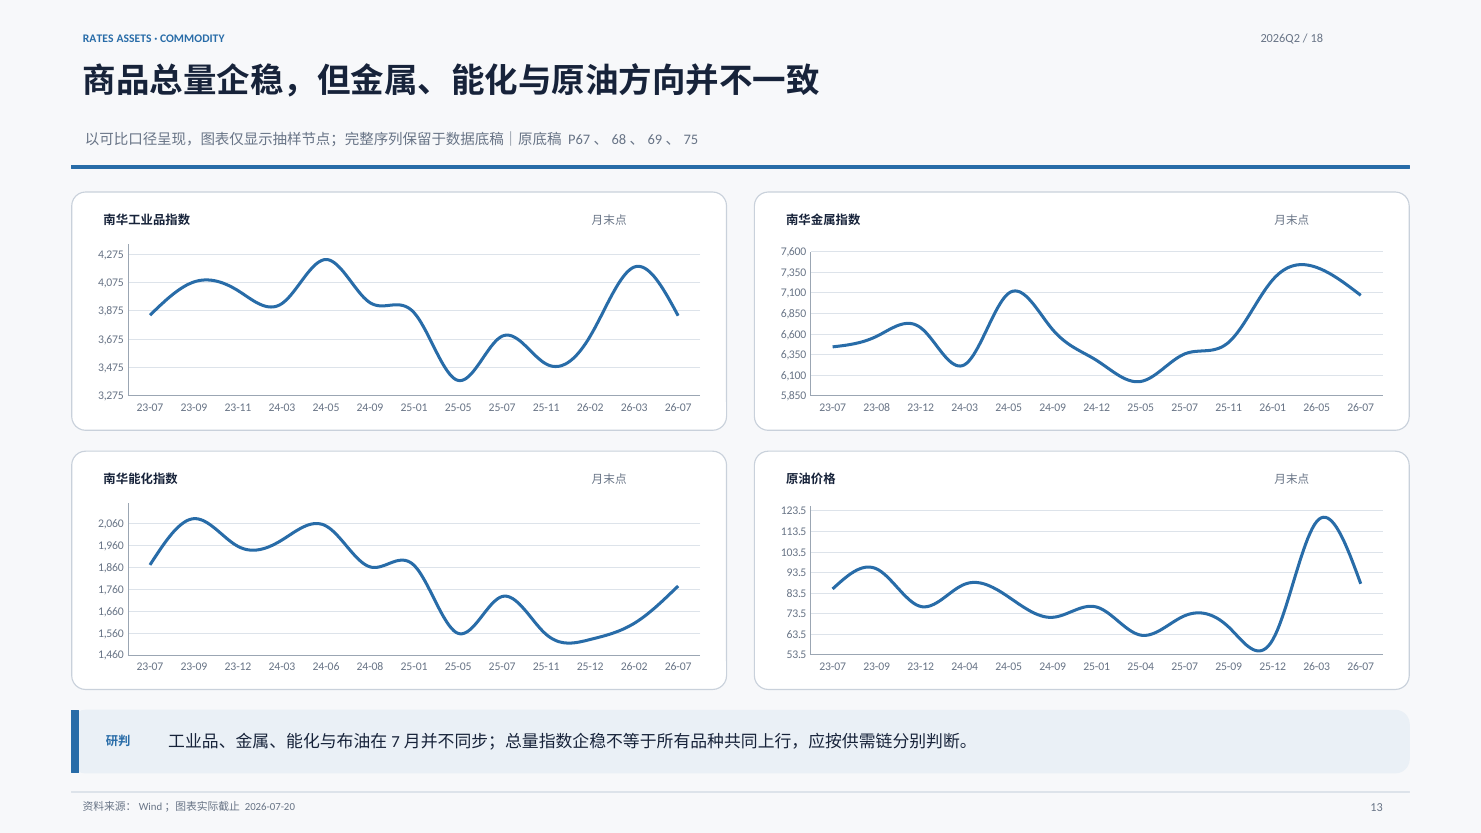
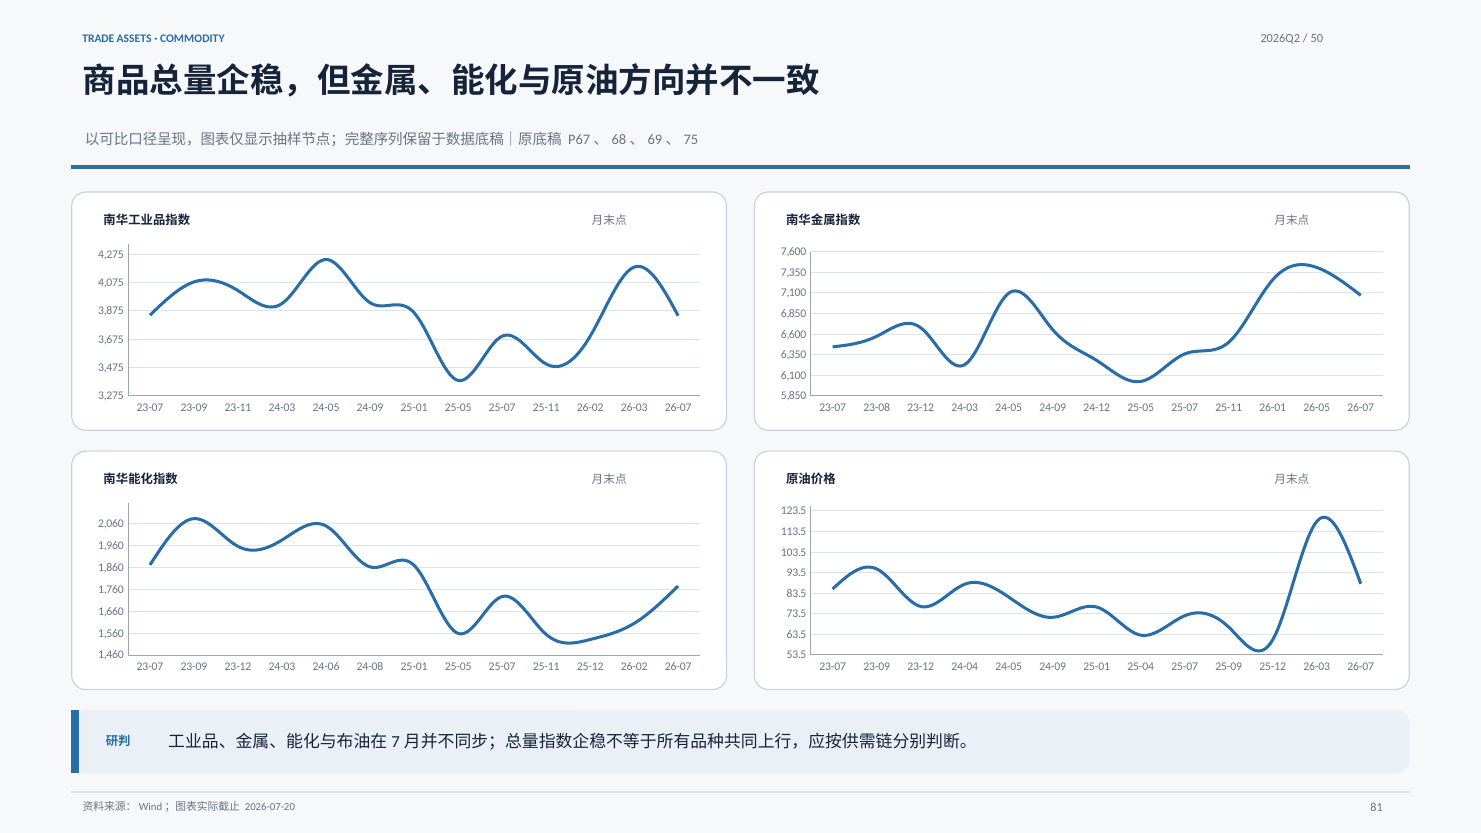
RATES: RATES -> TRADE (98, 38)
18: 18 -> 50 (1317, 39)
13: 13 -> 81 (1377, 808)
